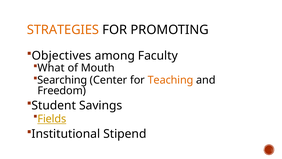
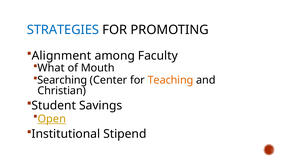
STRATEGIES colour: orange -> blue (63, 30)
Objectives: Objectives -> Alignment (62, 56)
Freedom: Freedom -> Christian (62, 90)
Fields: Fields -> Open (52, 119)
